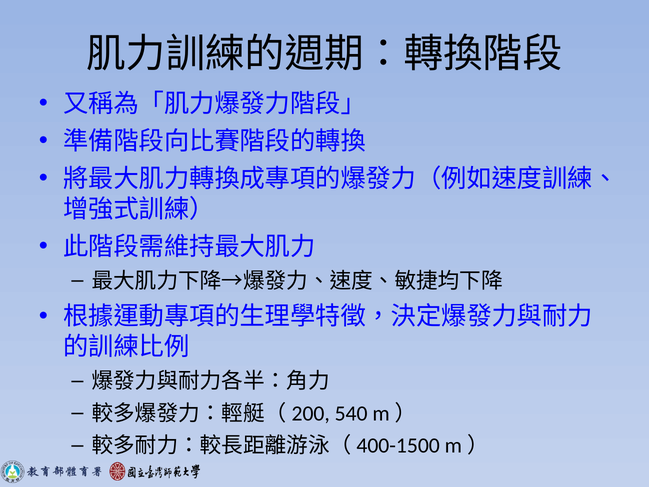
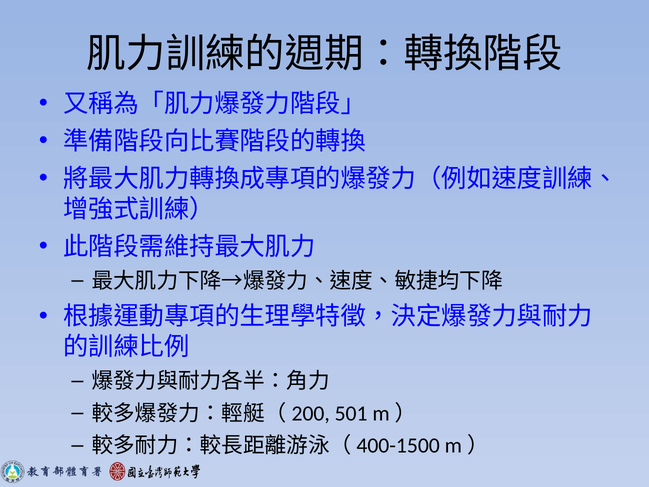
540: 540 -> 501 (351, 413)
